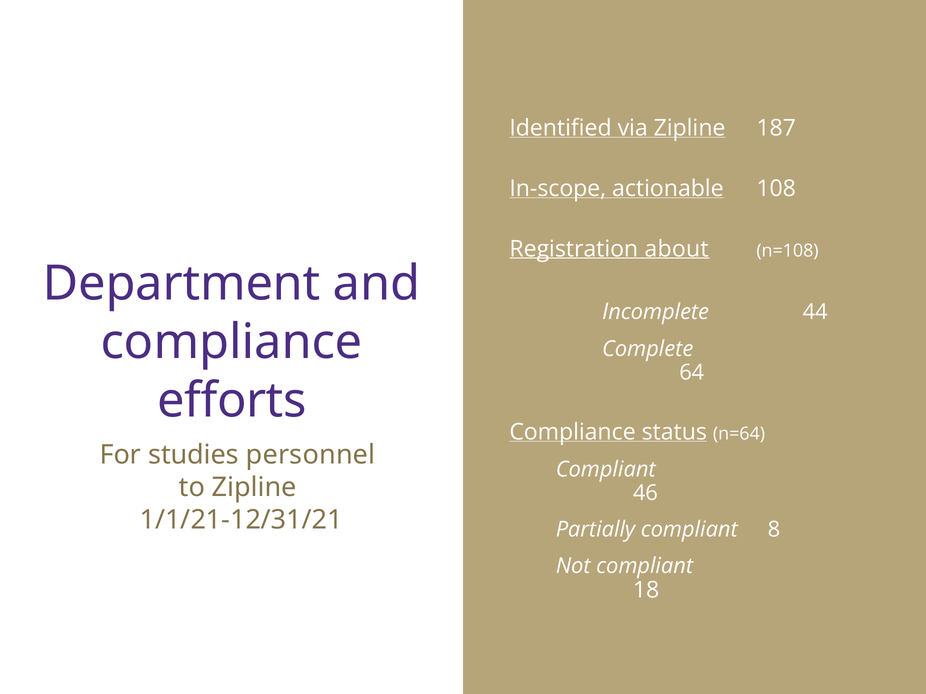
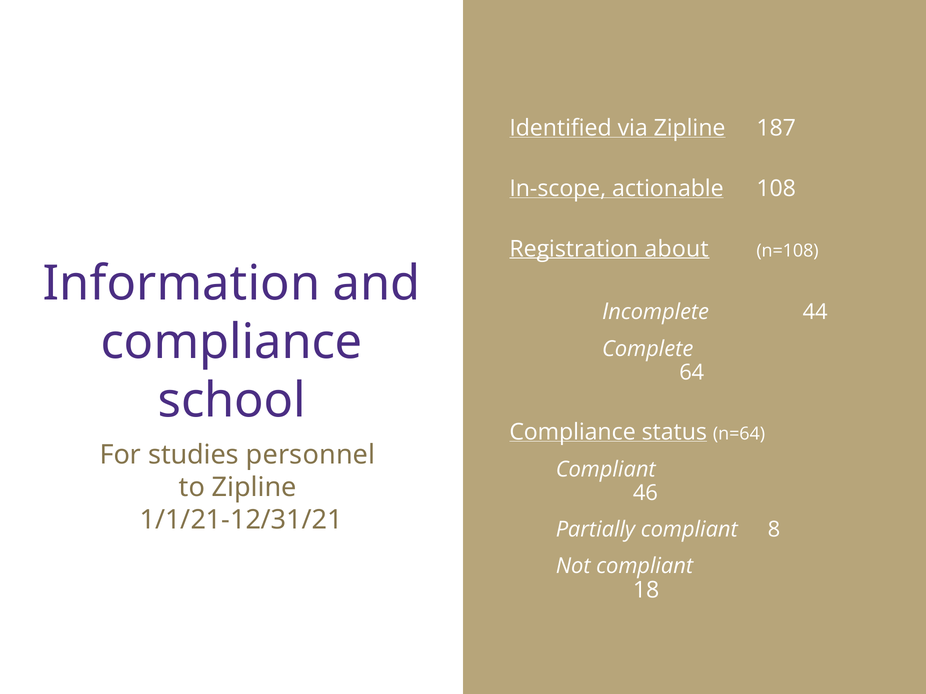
Department: Department -> Information (182, 284)
efforts: efforts -> school (232, 401)
